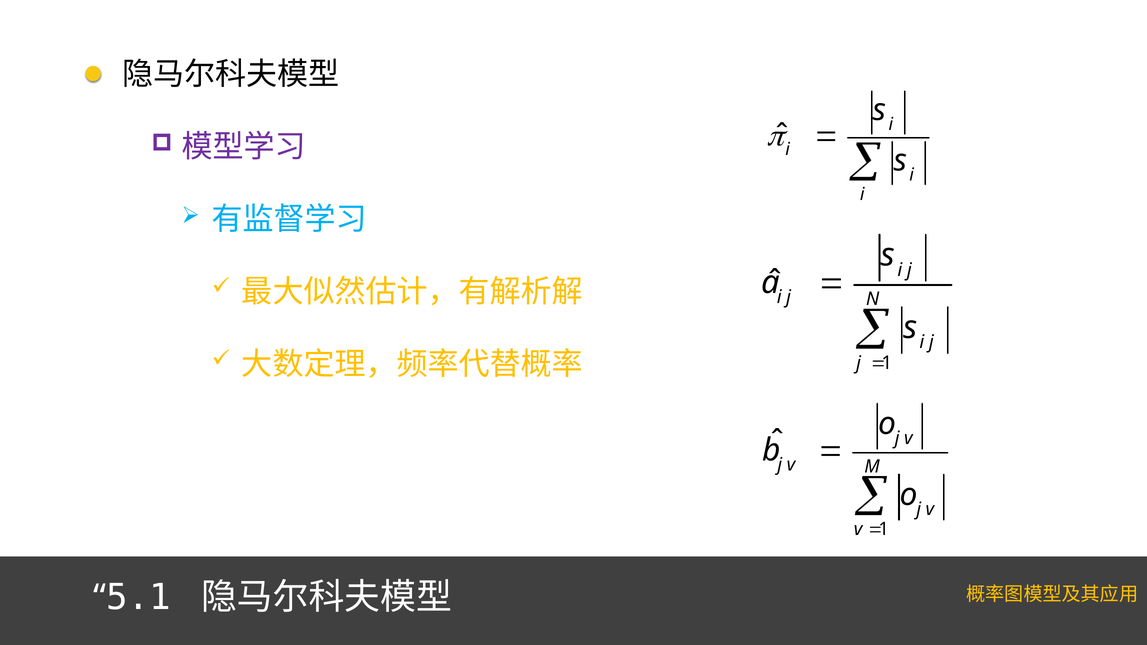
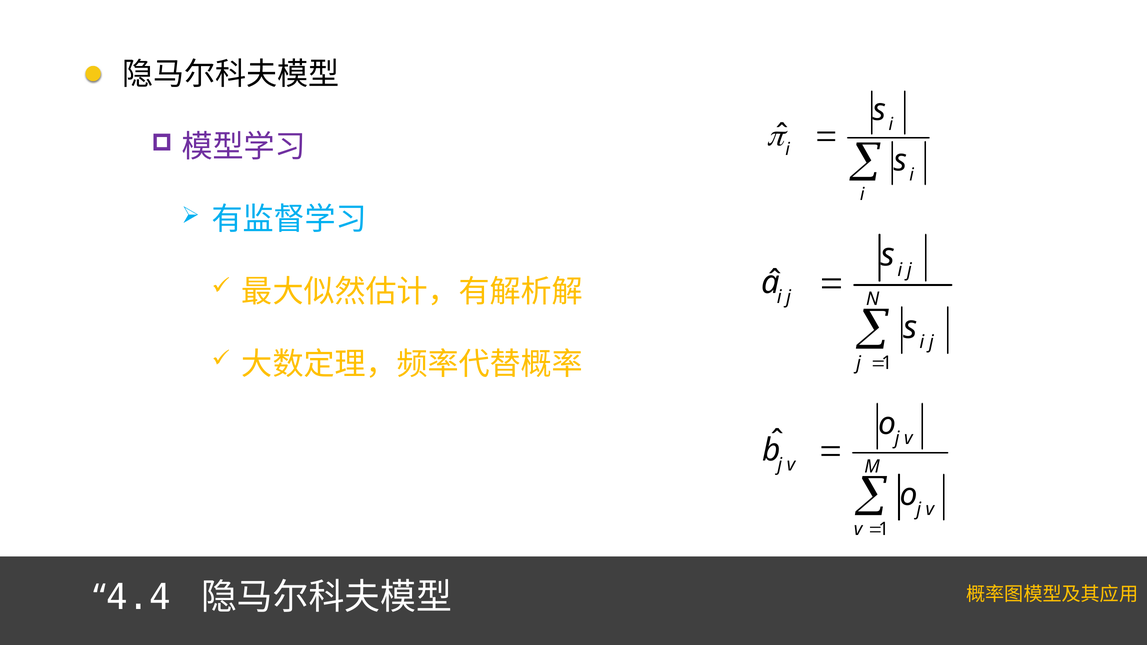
5.1: 5.1 -> 4.4 (138, 598)
